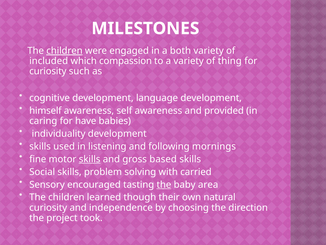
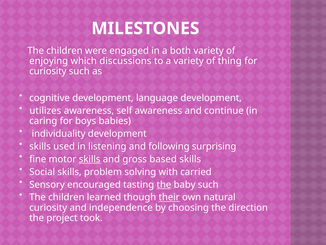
children underline: present -> none (64, 51)
included: included -> enjoying (49, 61)
compassion: compassion -> discussions (125, 61)
himself: himself -> utilizes (45, 110)
provided: provided -> continue (224, 110)
have: have -> boys (86, 121)
mornings: mornings -> surprising (214, 146)
baby area: area -> such (208, 184)
their underline: none -> present (169, 197)
